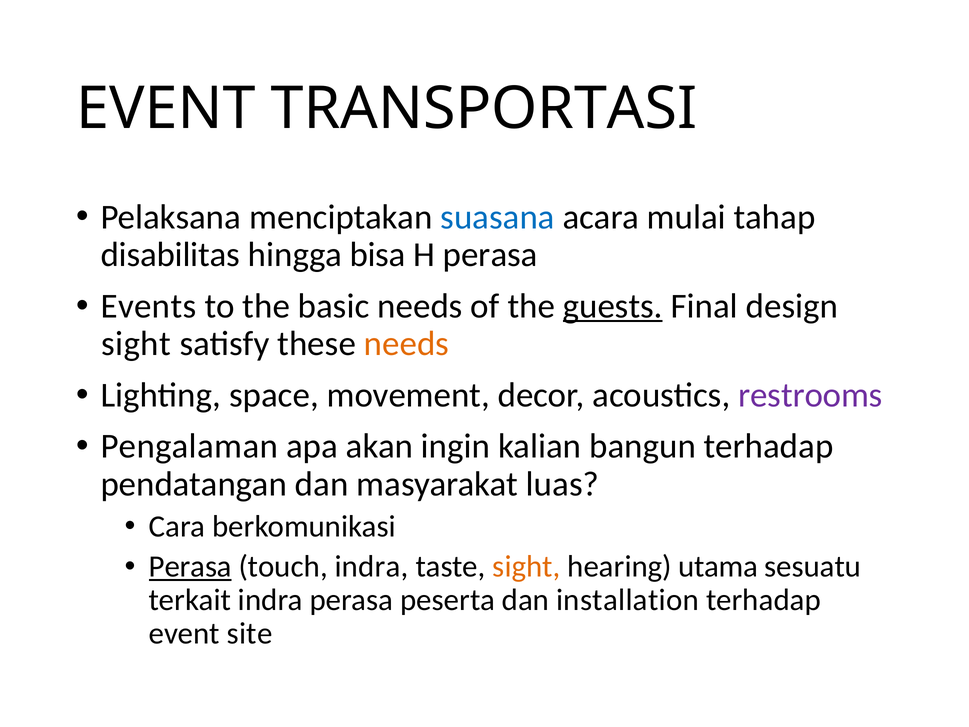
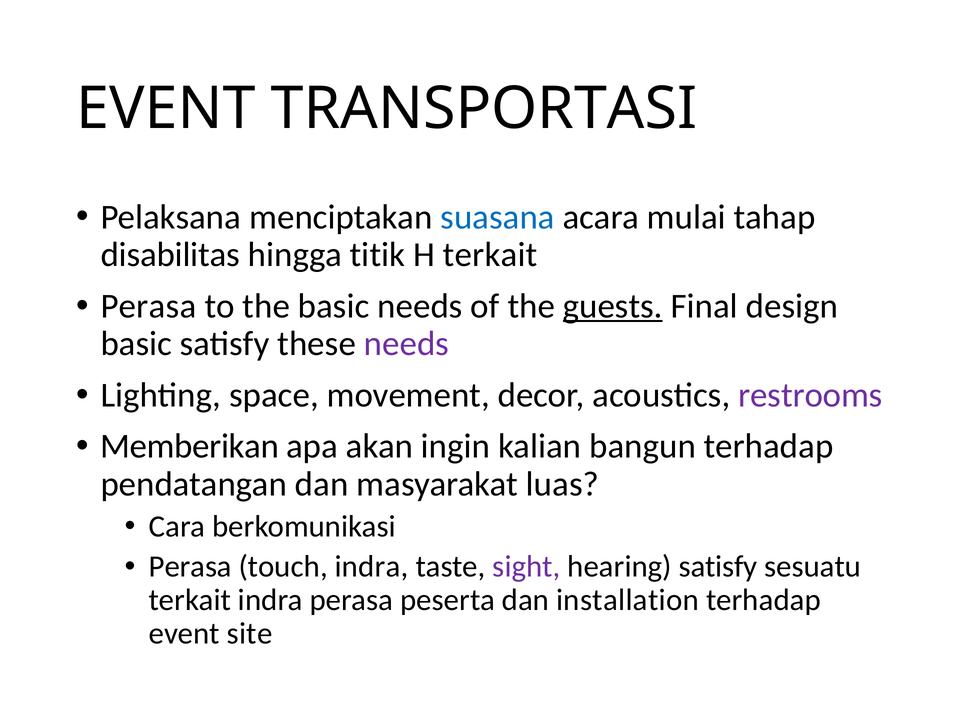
bisa: bisa -> titik (377, 255)
H perasa: perasa -> terkait (490, 255)
Events: Events -> Perasa (149, 306)
sight: sight -> basic (136, 344)
needs colour: orange -> purple (406, 344)
Pengalaman: Pengalaman -> Memberikan (190, 446)
Perasa underline: present -> none (190, 566)
sight colour: orange -> purple (526, 566)
hearing utama: utama -> satisfy (718, 566)
